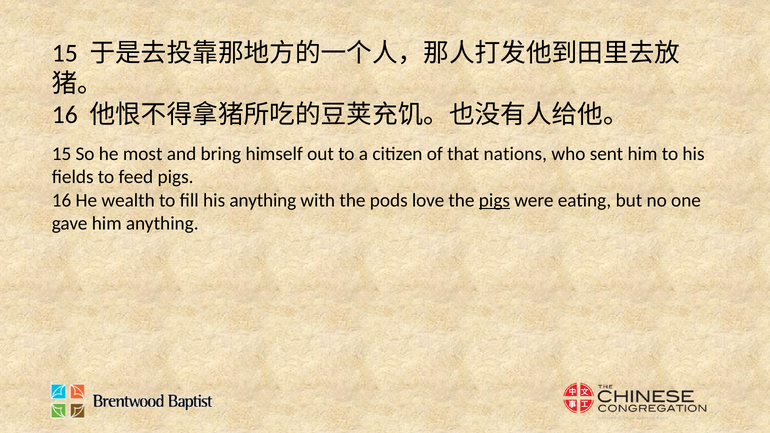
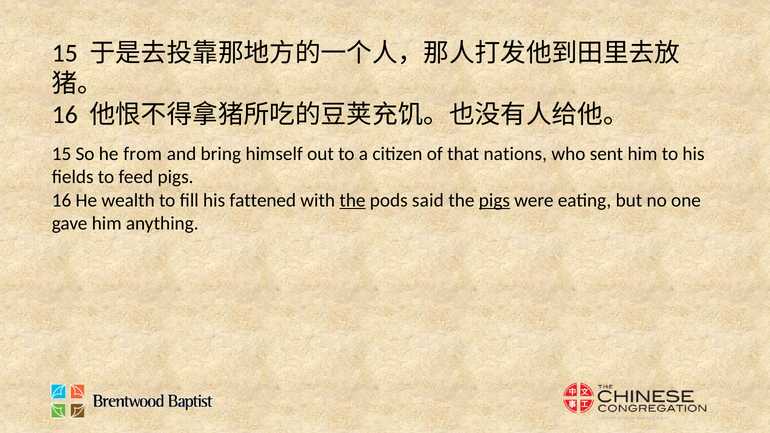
most: most -> from (143, 154)
his anything: anything -> fattened (263, 200)
the underline: none -> present (353, 200)
love: love -> said (428, 200)
